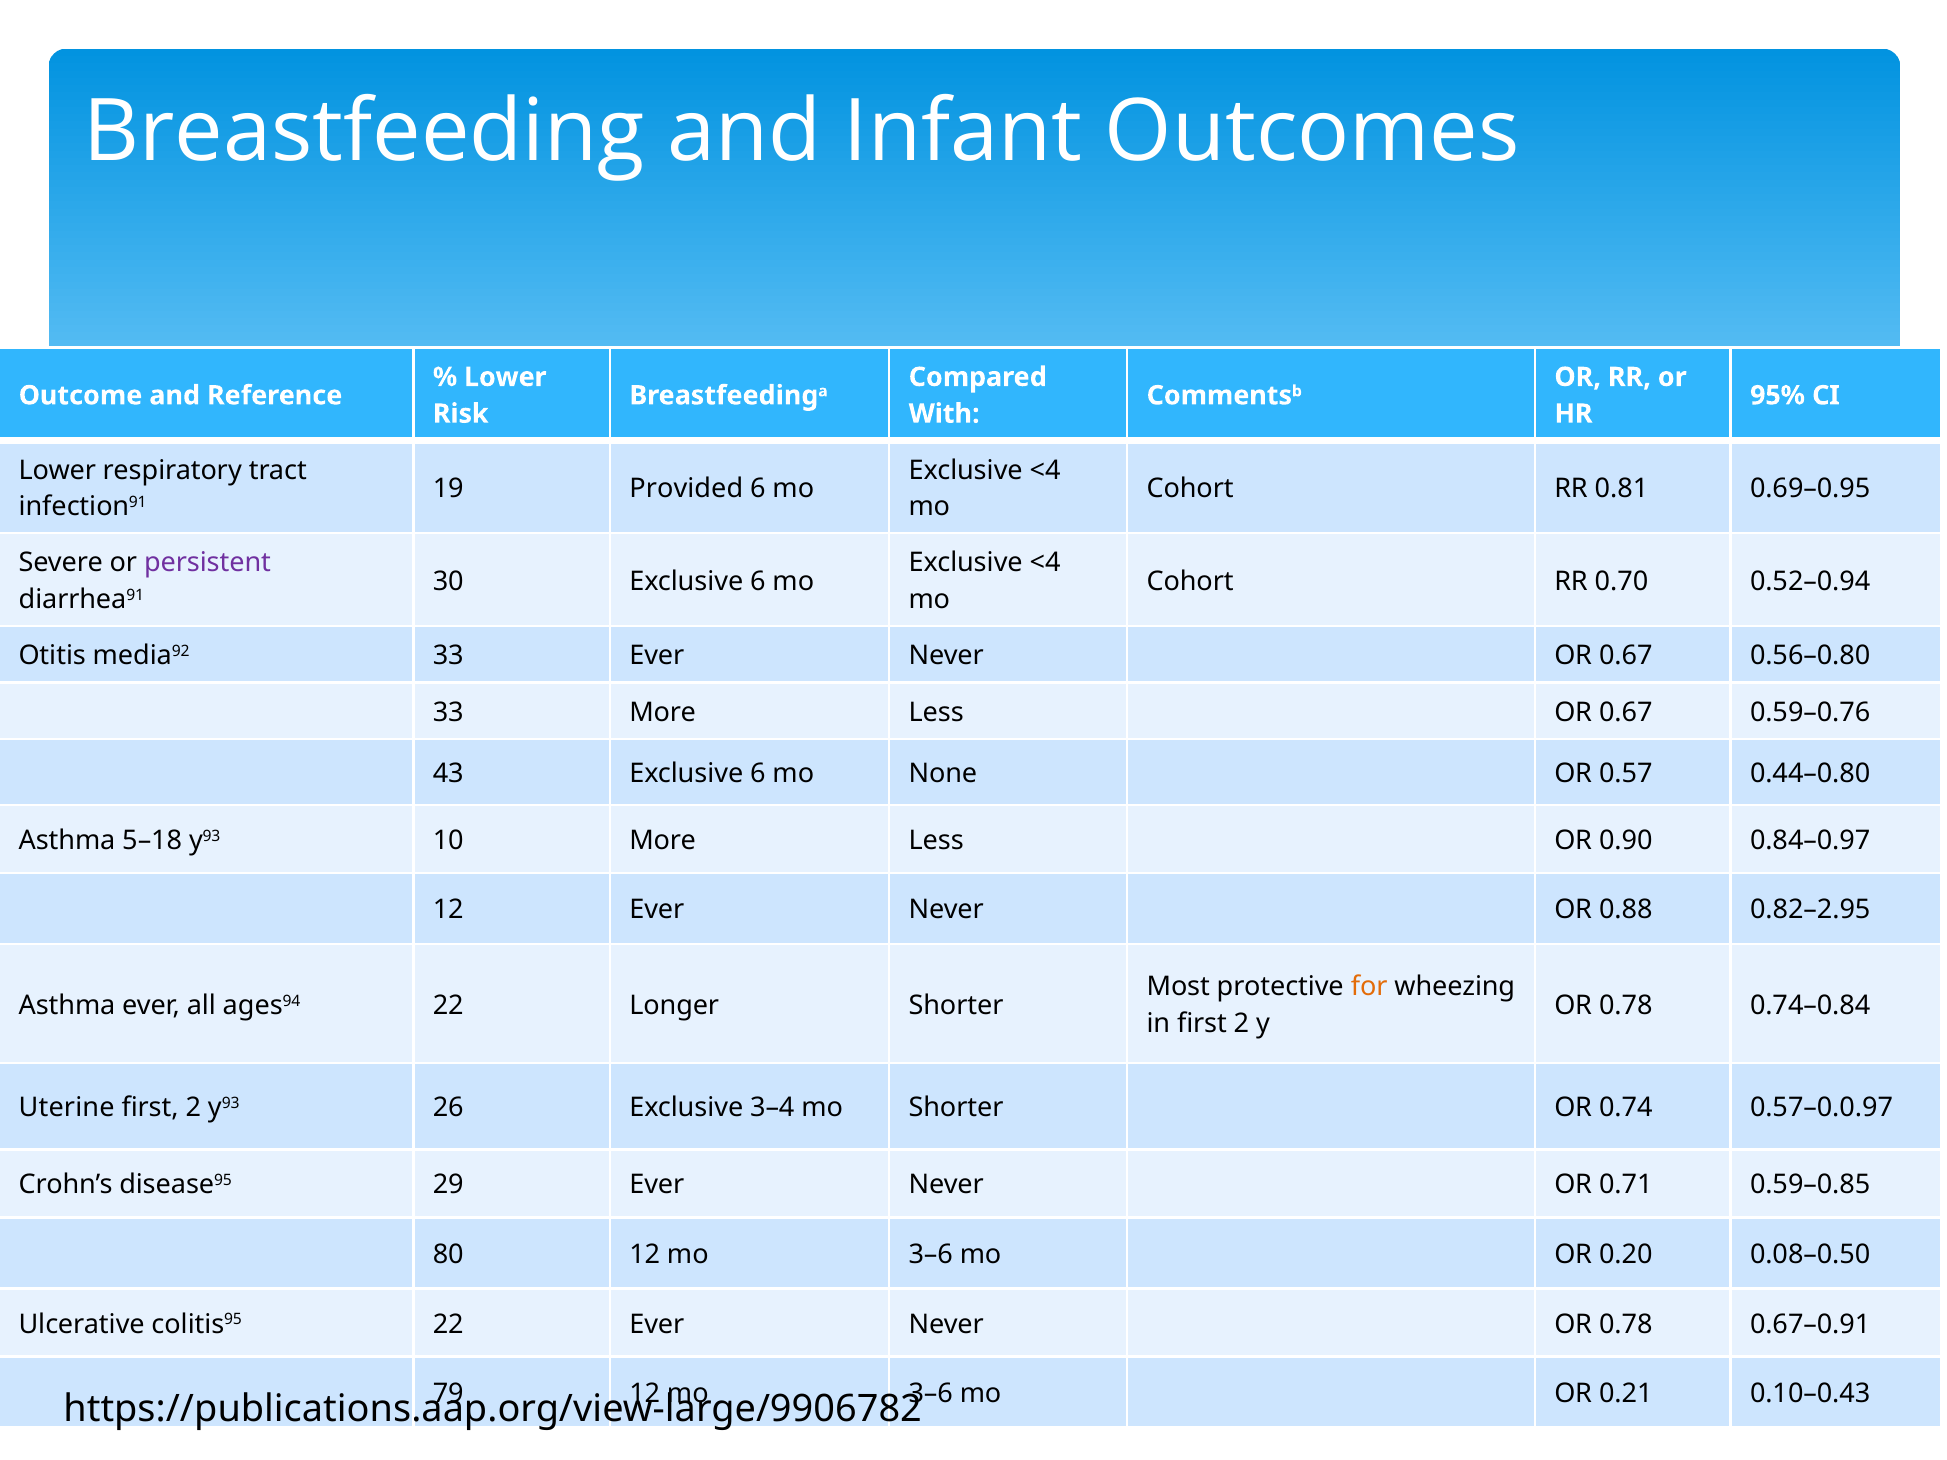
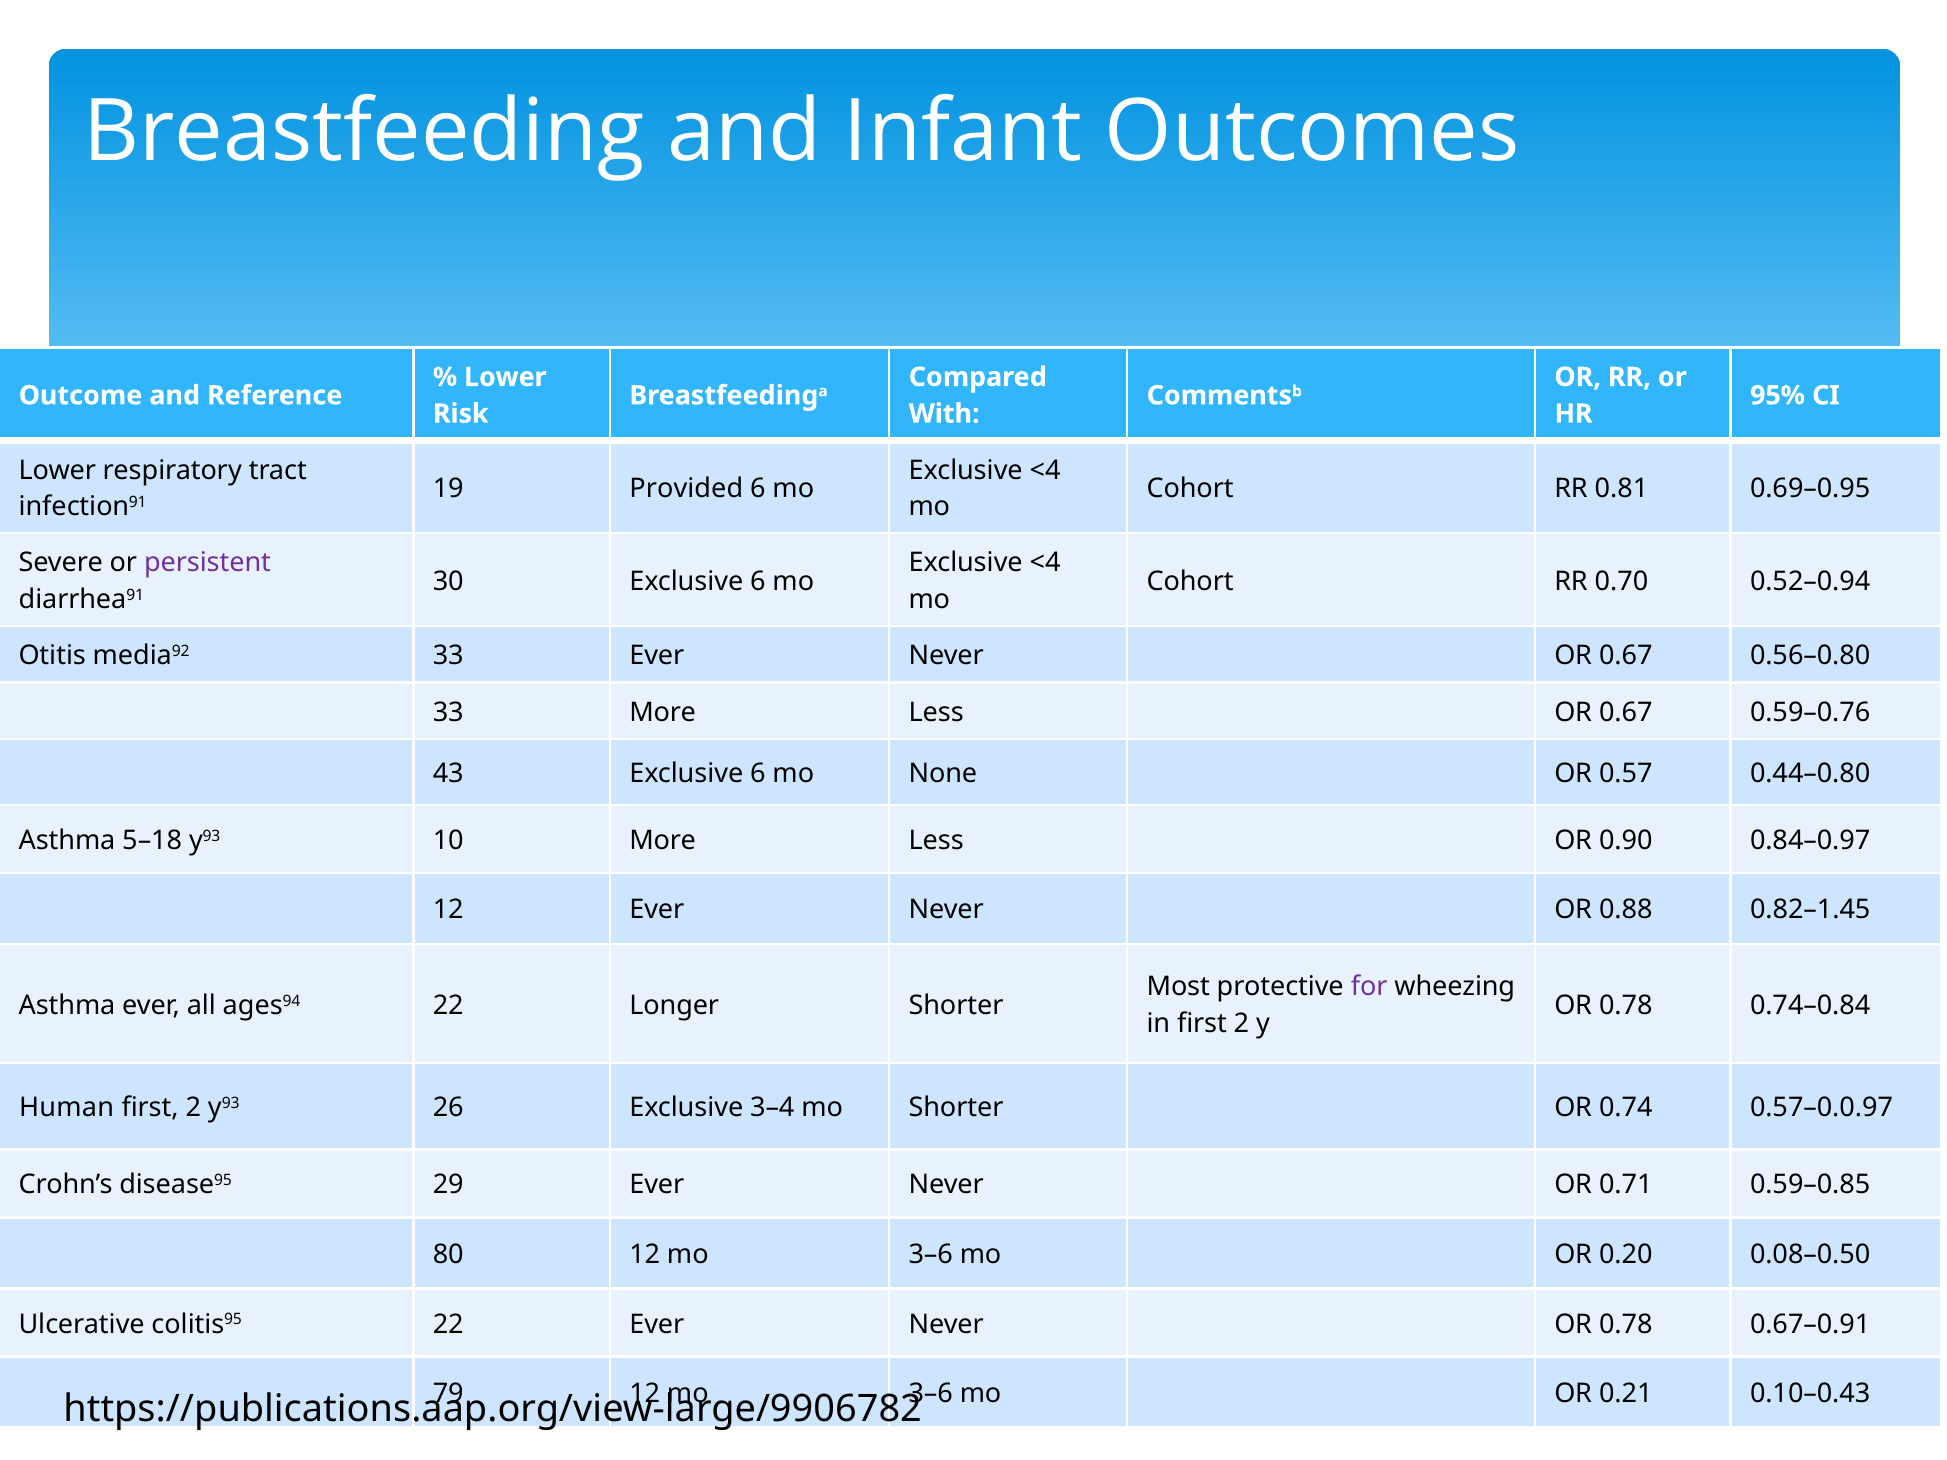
0.82–2.95: 0.82–2.95 -> 0.82–1.45 (1810, 910)
for colour: orange -> purple (1369, 987)
Uterine: Uterine -> Human (67, 1108)
